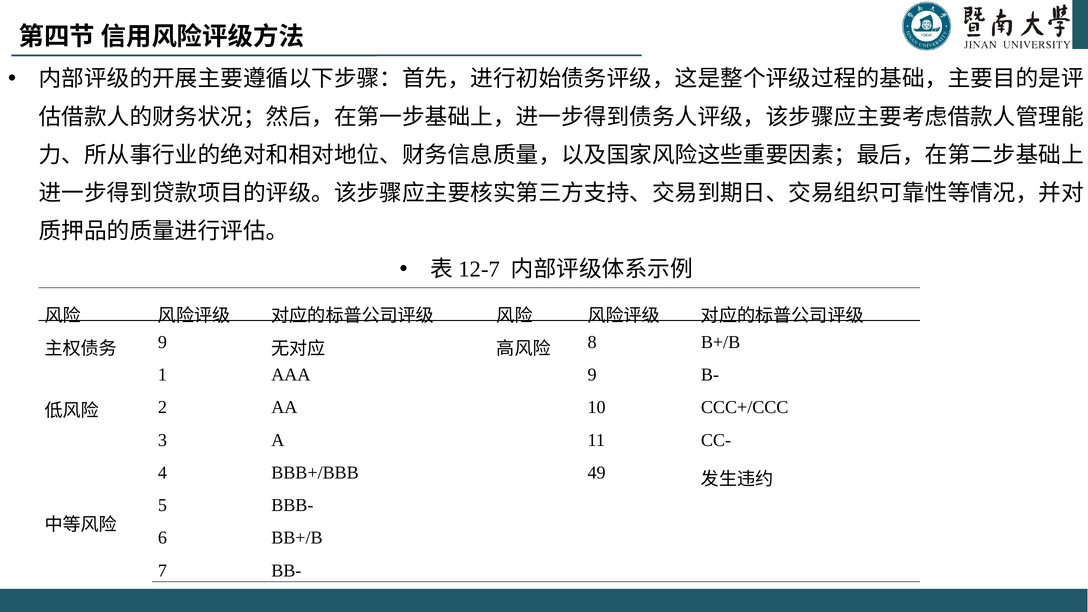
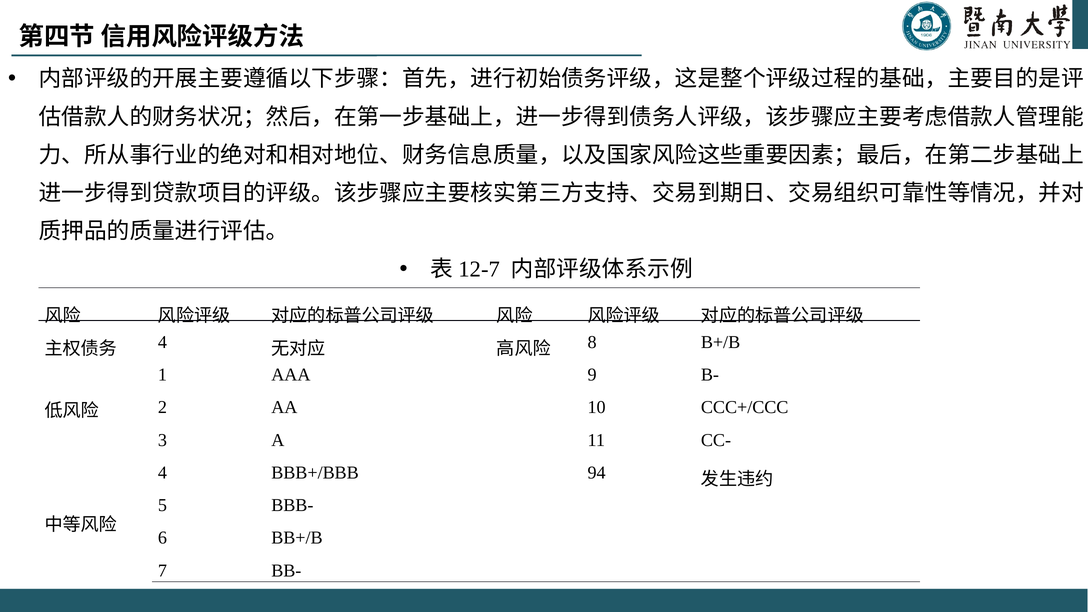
9: 9 -> 4 (162, 342)
49: 49 -> 94 (597, 473)
